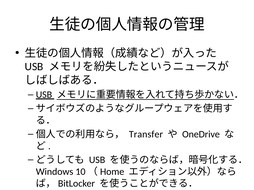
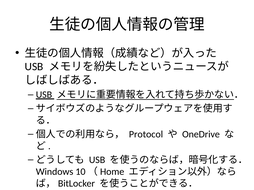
Transfer: Transfer -> Protocol (146, 135)
